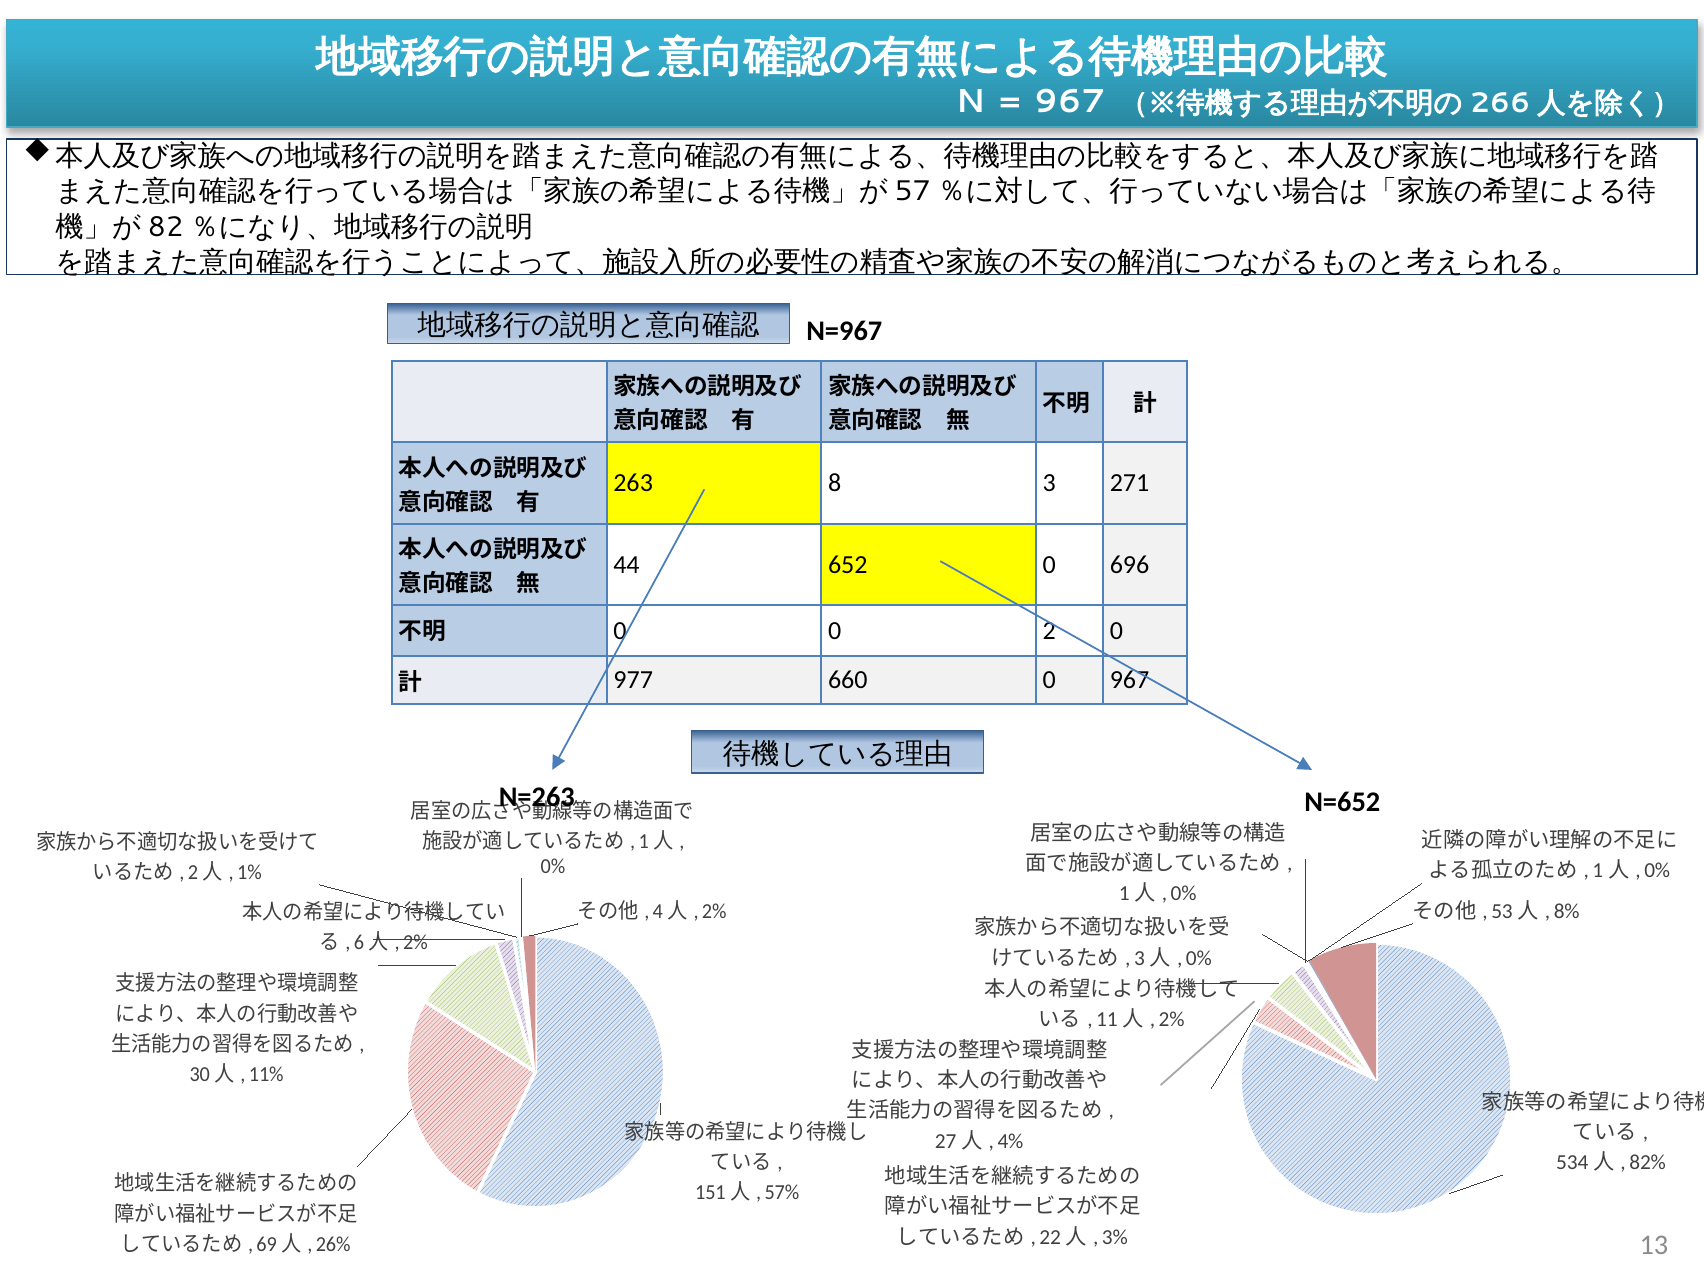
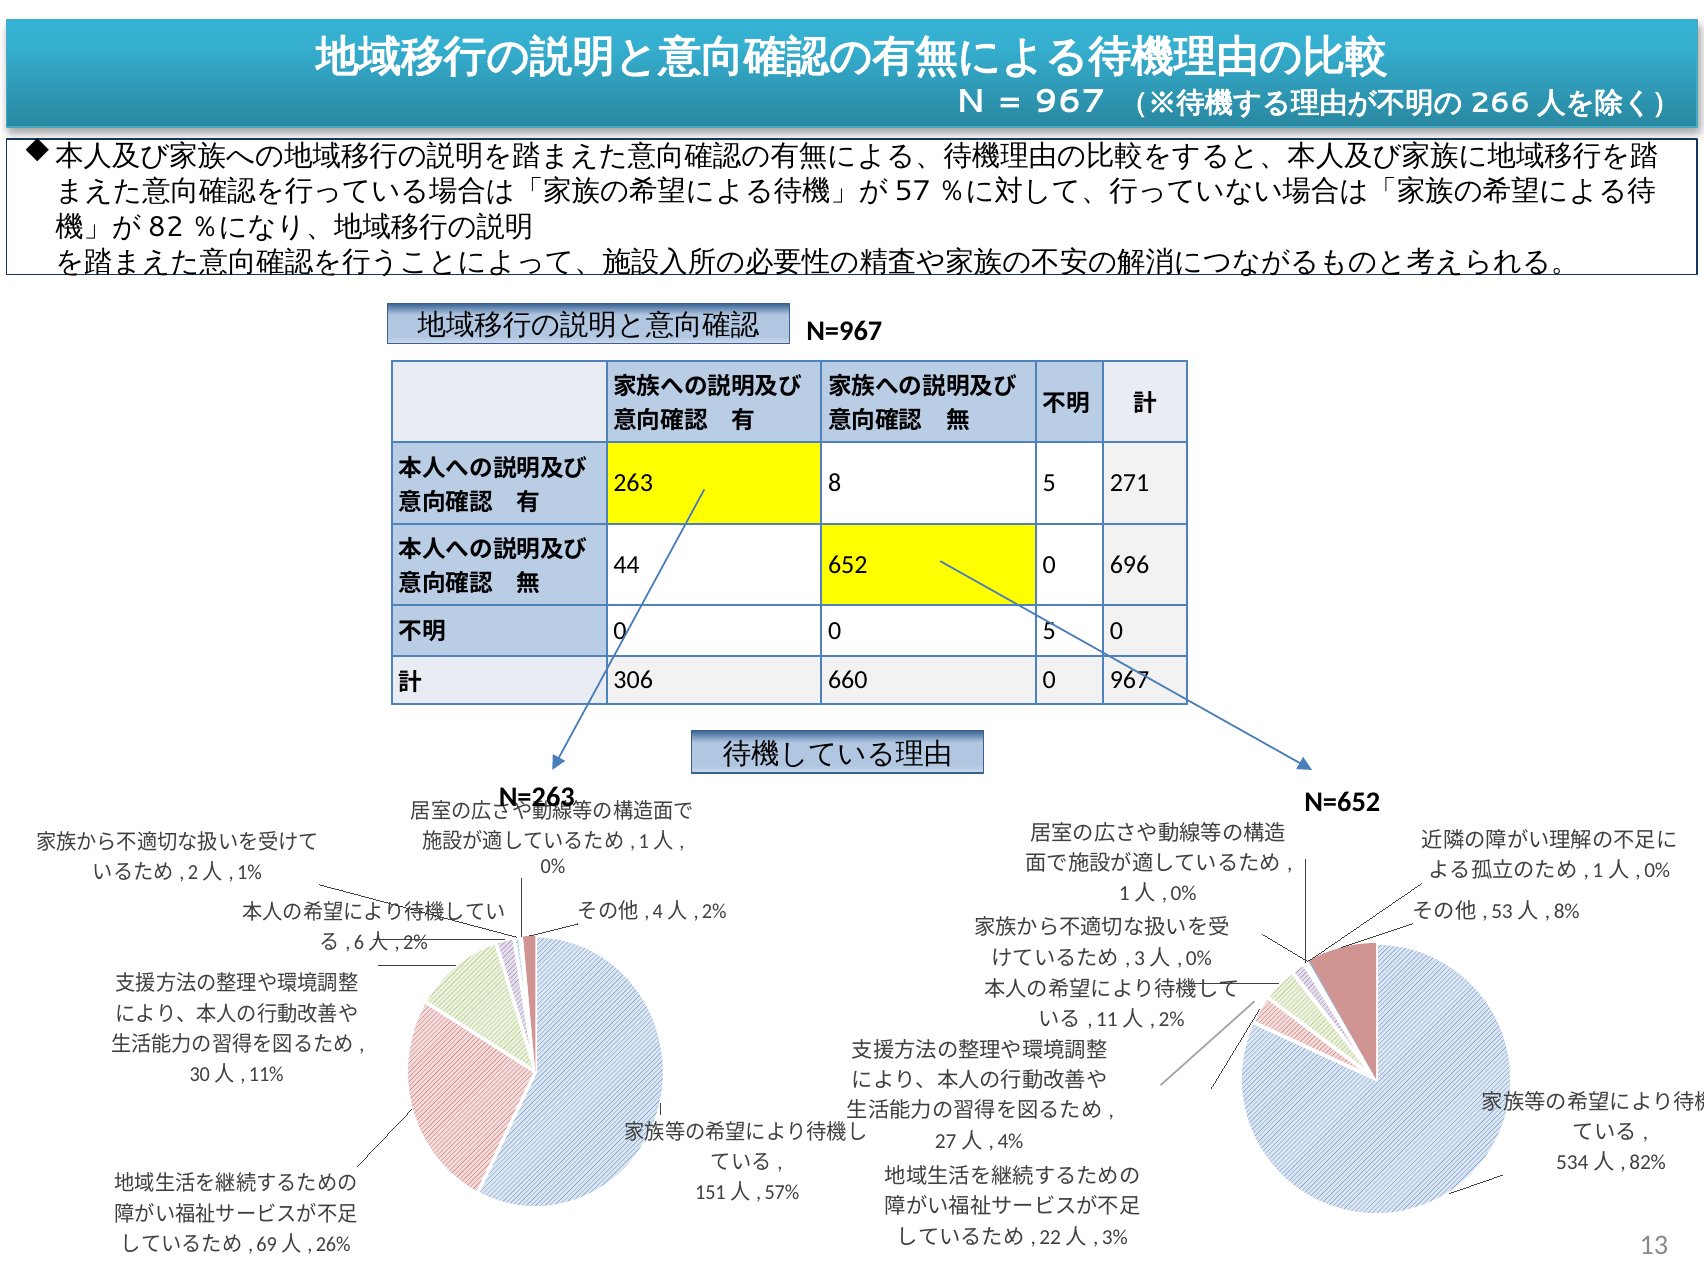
8 3: 3 -> 5 (1049, 483)
0 2: 2 -> 5 (1049, 631)
977: 977 -> 306 (633, 680)
